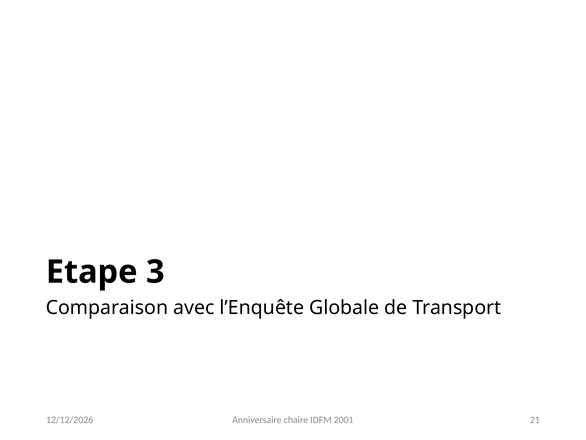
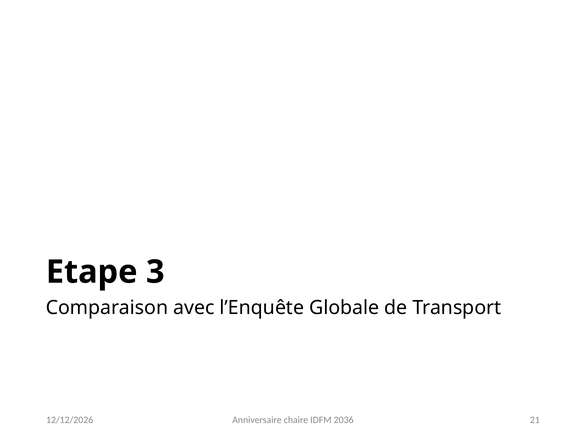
2001: 2001 -> 2036 (344, 420)
